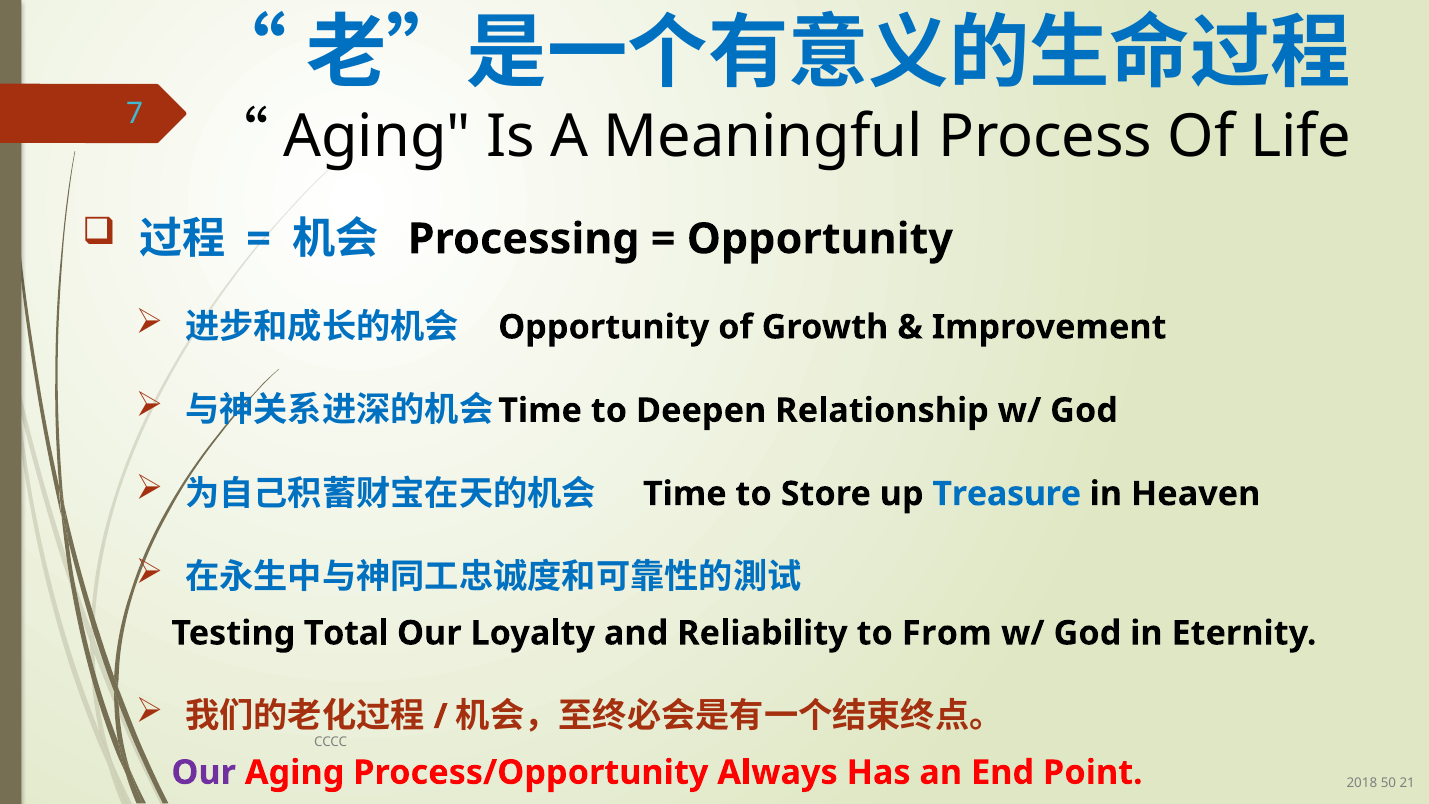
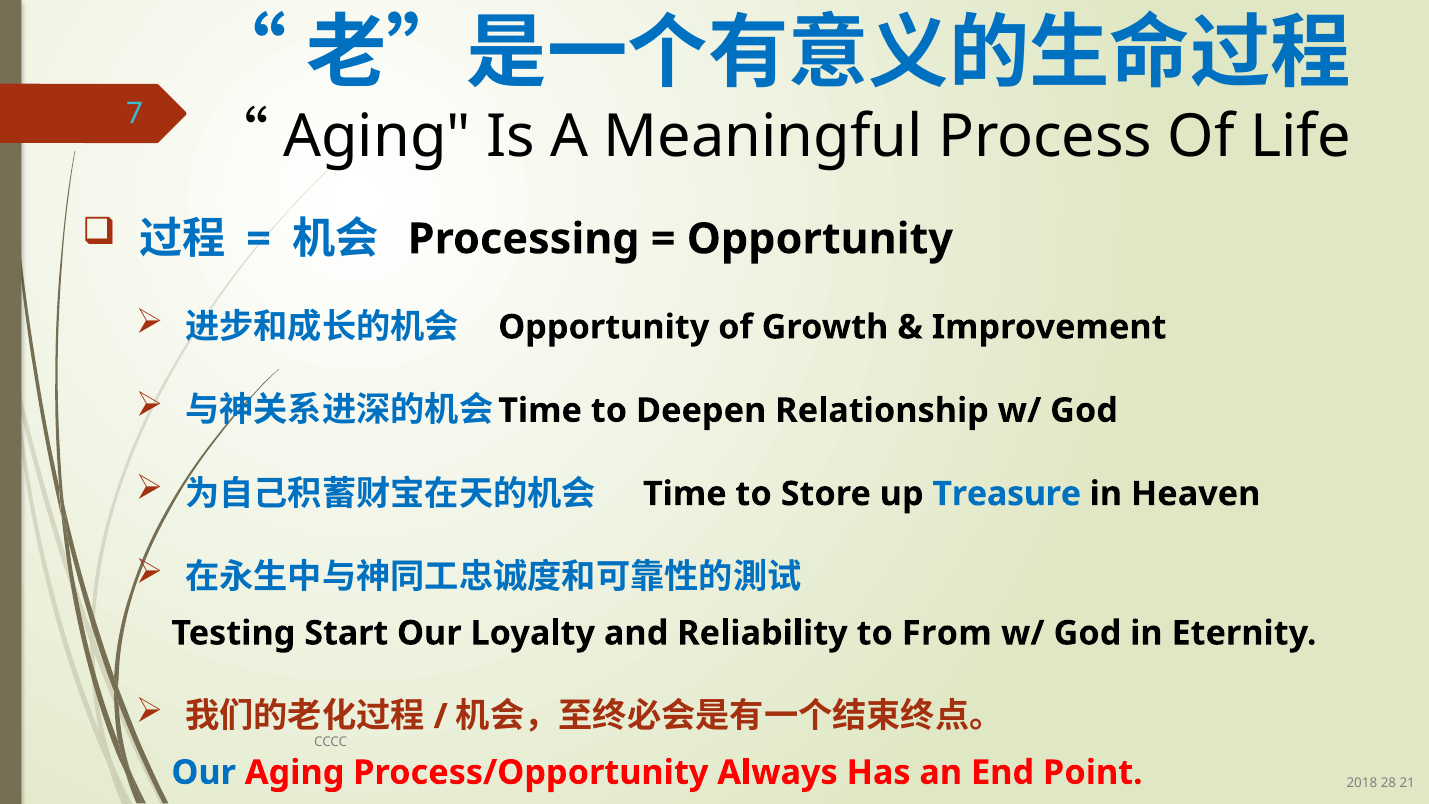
Total: Total -> Start (346, 633)
Our colour: purple -> blue (204, 772)
50: 50 -> 28 (1388, 783)
